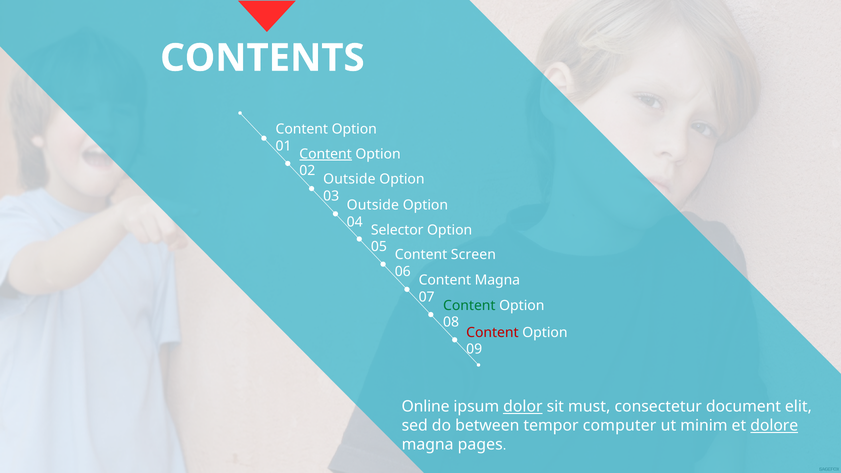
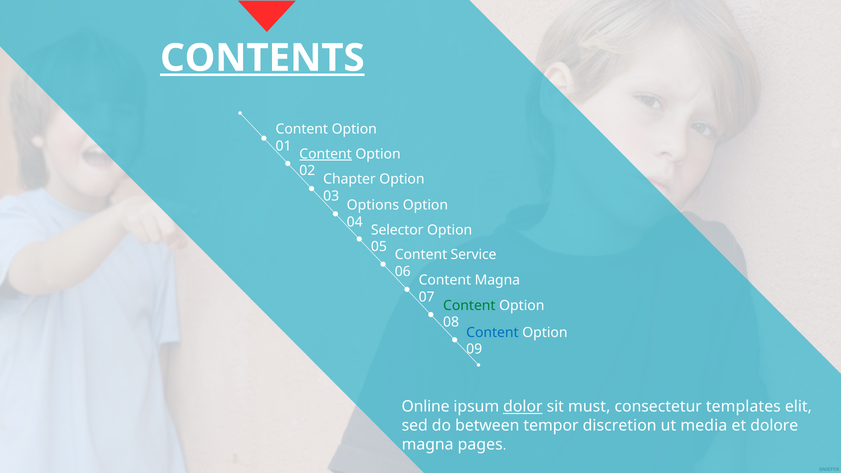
CONTENTS underline: none -> present (262, 58)
Outside: Outside -> Chapter (349, 179)
Outside: Outside -> Options (373, 205)
Screen: Screen -> Service (474, 255)
Content colour: red -> blue (492, 333)
document: document -> templates (743, 407)
computer: computer -> discretion (620, 426)
minim: minim -> media (704, 426)
dolore underline: present -> none (774, 426)
